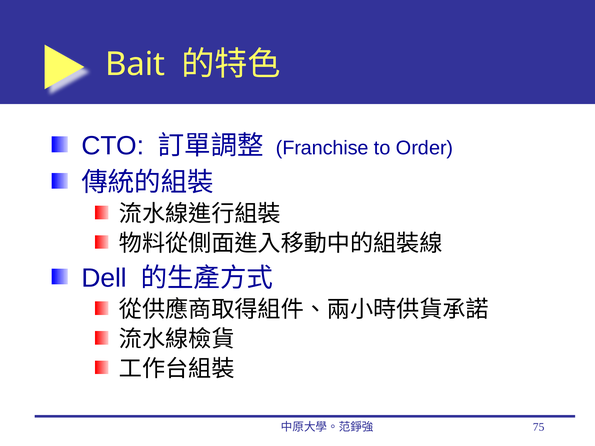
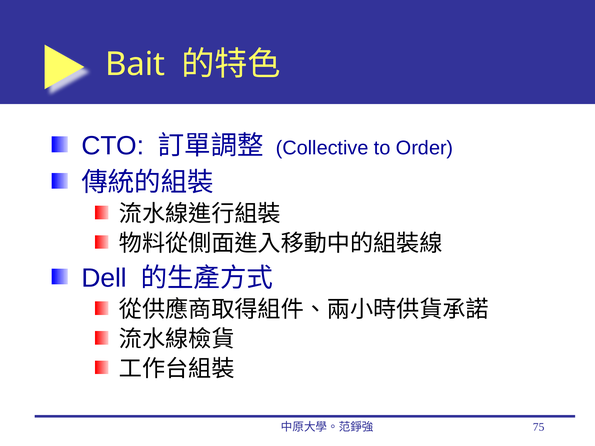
Franchise: Franchise -> Collective (322, 148)
